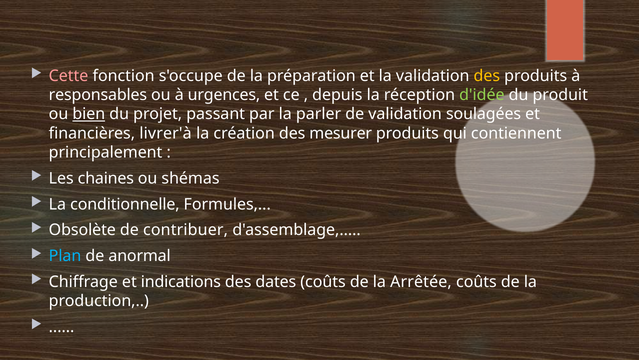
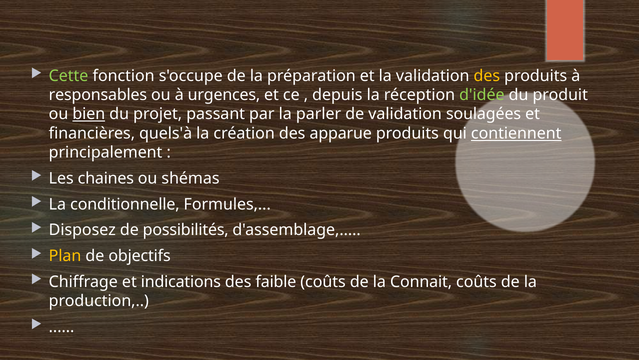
Cette colour: pink -> light green (69, 76)
livrer'à: livrer'à -> quels'à (166, 133)
mesurer: mesurer -> apparue (341, 133)
contiennent underline: none -> present (516, 133)
Obsolète: Obsolète -> Disposez (82, 230)
contribuer: contribuer -> possibilités (186, 230)
Plan colour: light blue -> yellow (65, 256)
anormal: anormal -> objectifs (140, 256)
dates: dates -> faible (276, 282)
Arrêtée: Arrêtée -> Connait (421, 282)
